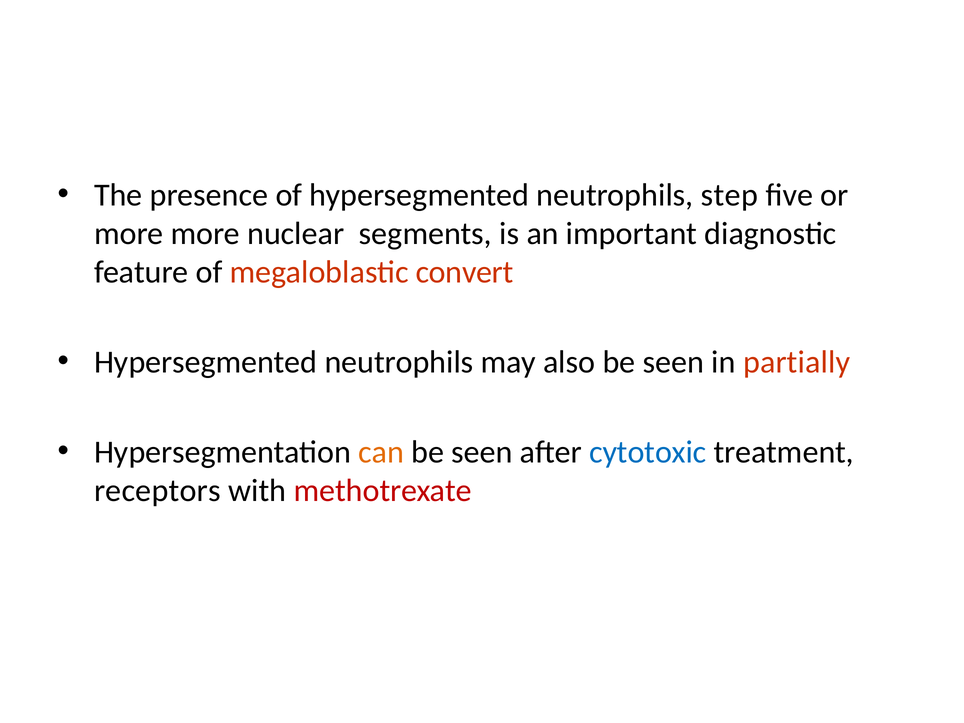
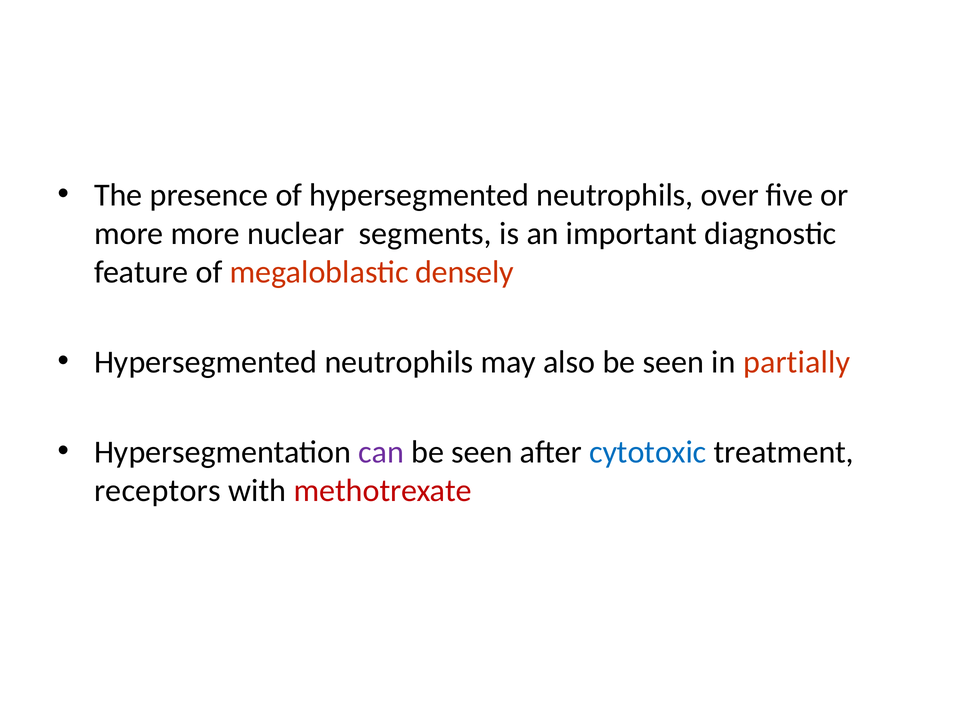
step: step -> over (730, 195)
convert: convert -> densely (465, 272)
can colour: orange -> purple (381, 452)
